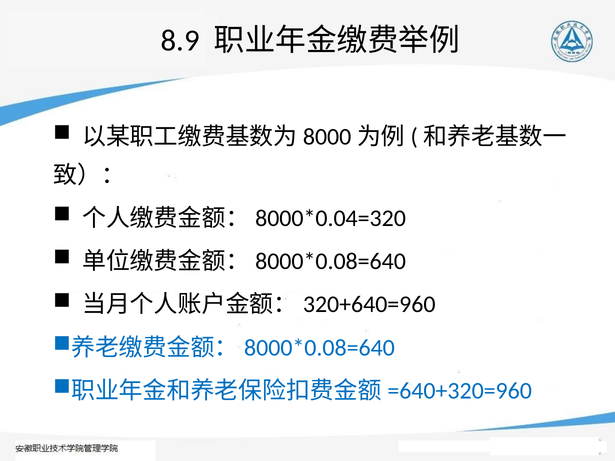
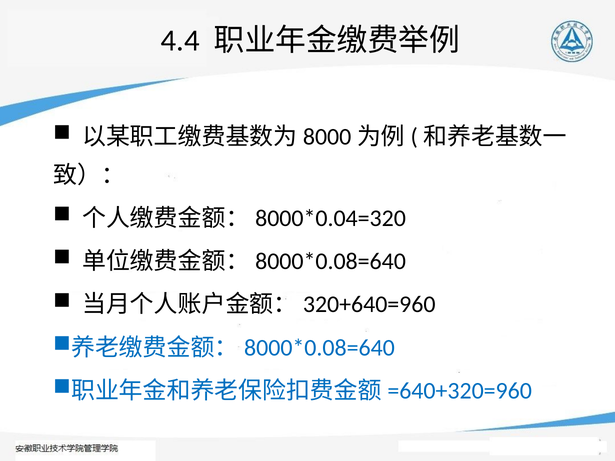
8.9: 8.9 -> 4.4 (180, 41)
